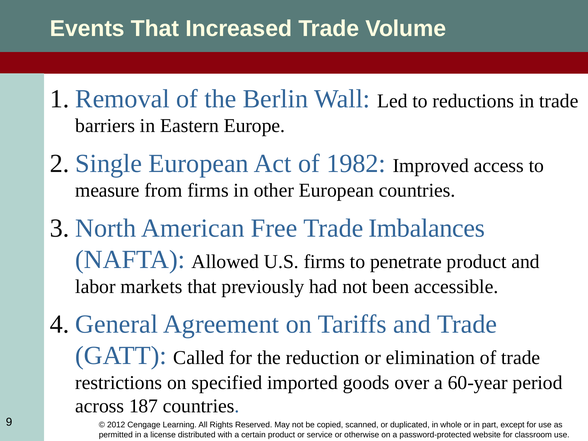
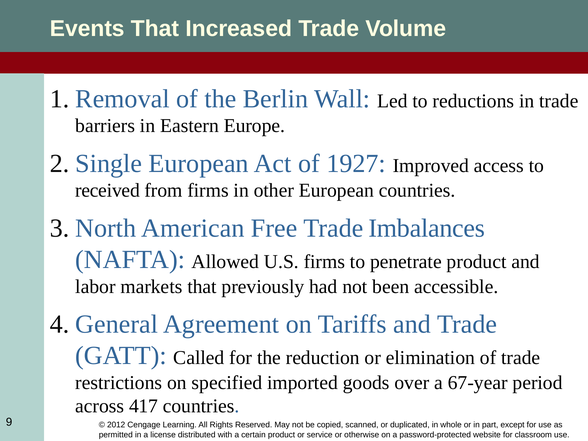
1982: 1982 -> 1927 (356, 163)
measure: measure -> received (107, 190)
60-year: 60-year -> 67-year (478, 383)
187: 187 -> 417 (144, 406)
